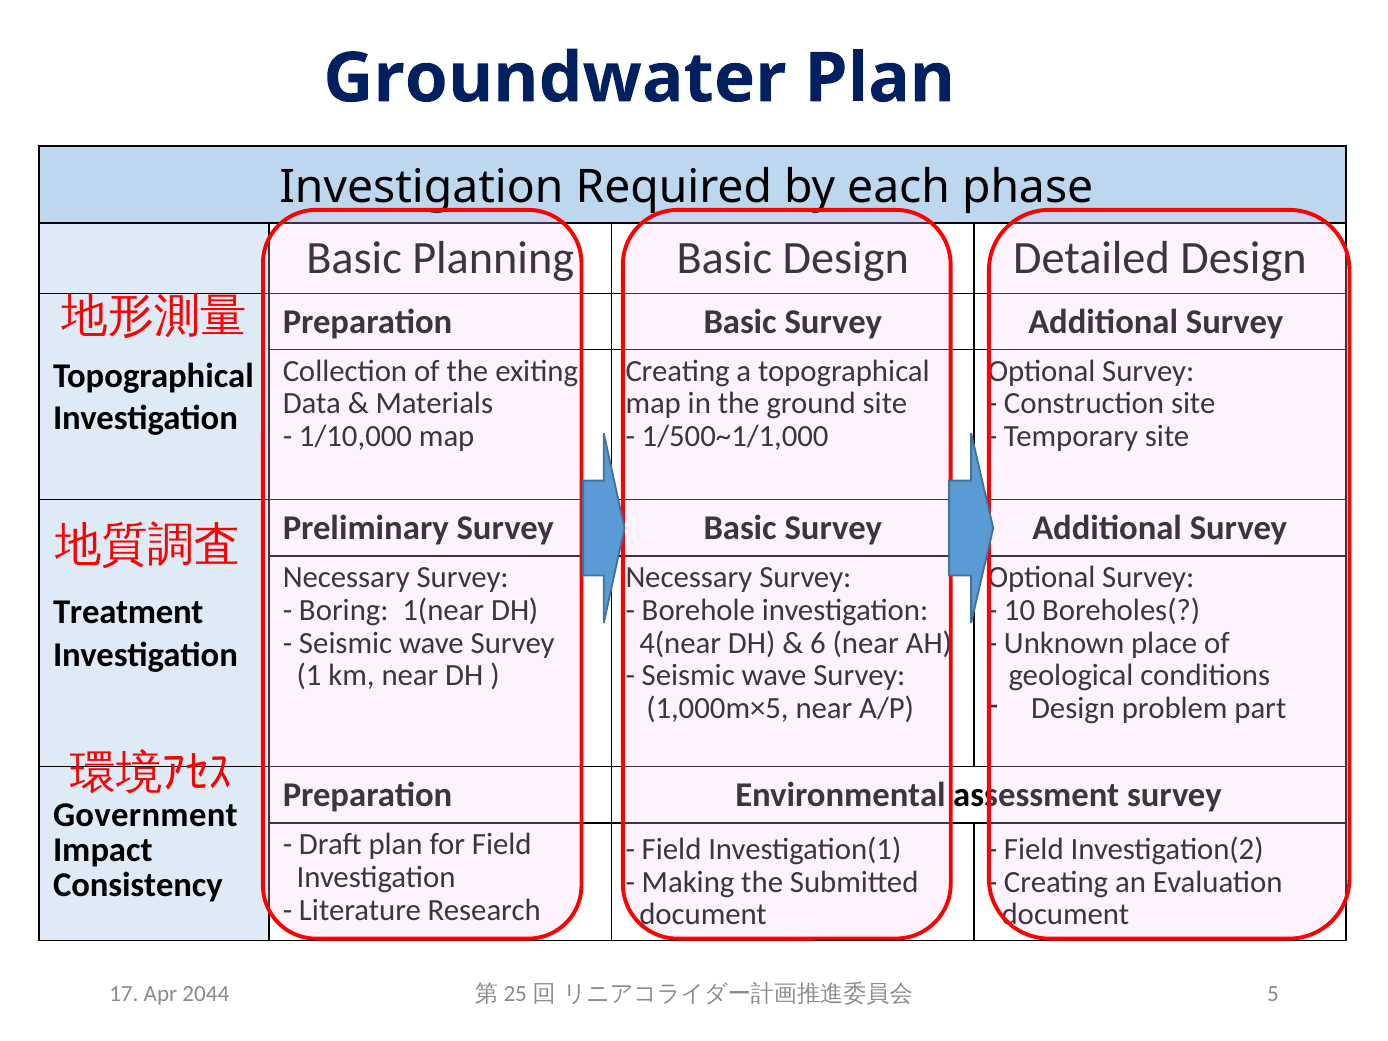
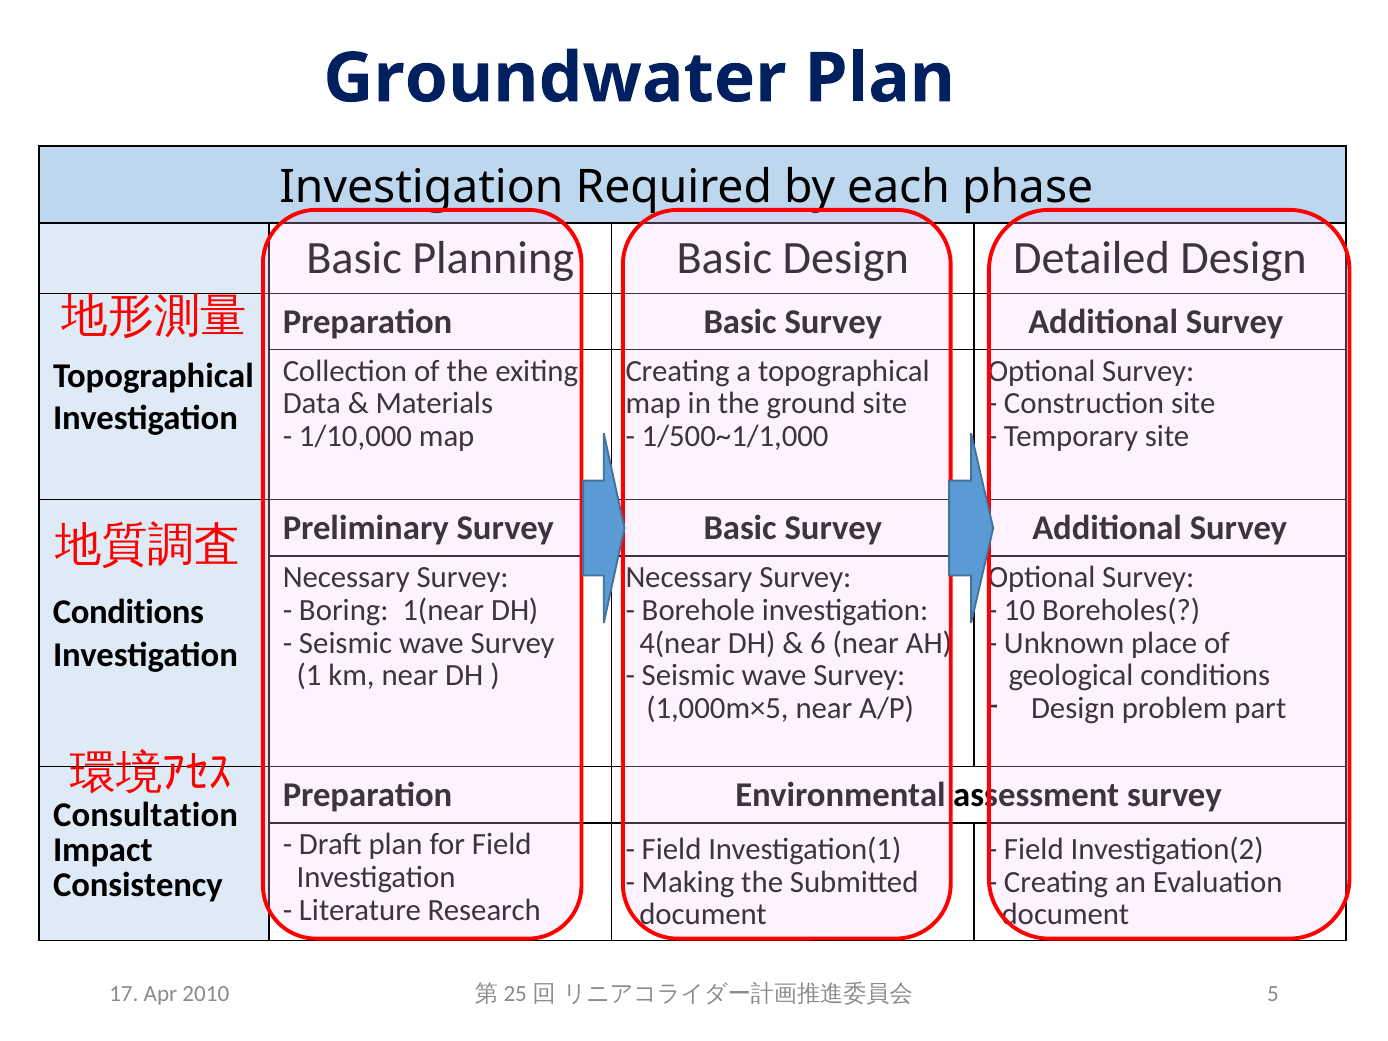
Treatment: Treatment -> Conditions (128, 612)
Government: Government -> Consultation (145, 815)
2044: 2044 -> 2010 (206, 994)
